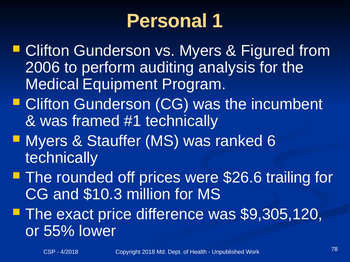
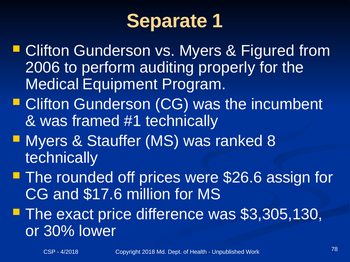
Personal: Personal -> Separate (167, 21)
analysis: analysis -> properly (227, 68)
6: 6 -> 8 (271, 141)
trailing: trailing -> assign (288, 178)
$10.3: $10.3 -> $17.6 (103, 195)
$9,305,120: $9,305,120 -> $3,305,130 (281, 215)
55%: 55% -> 30% (59, 231)
